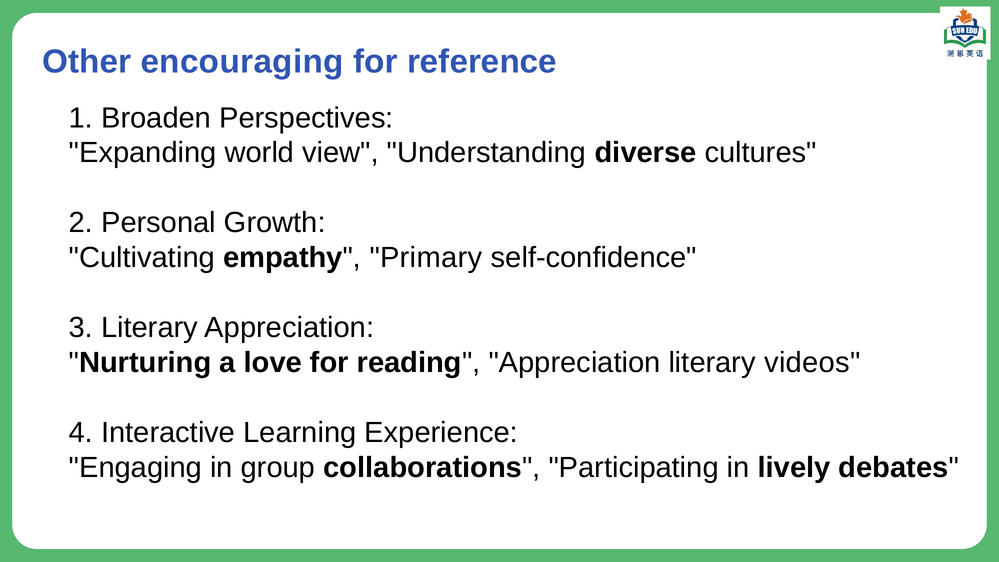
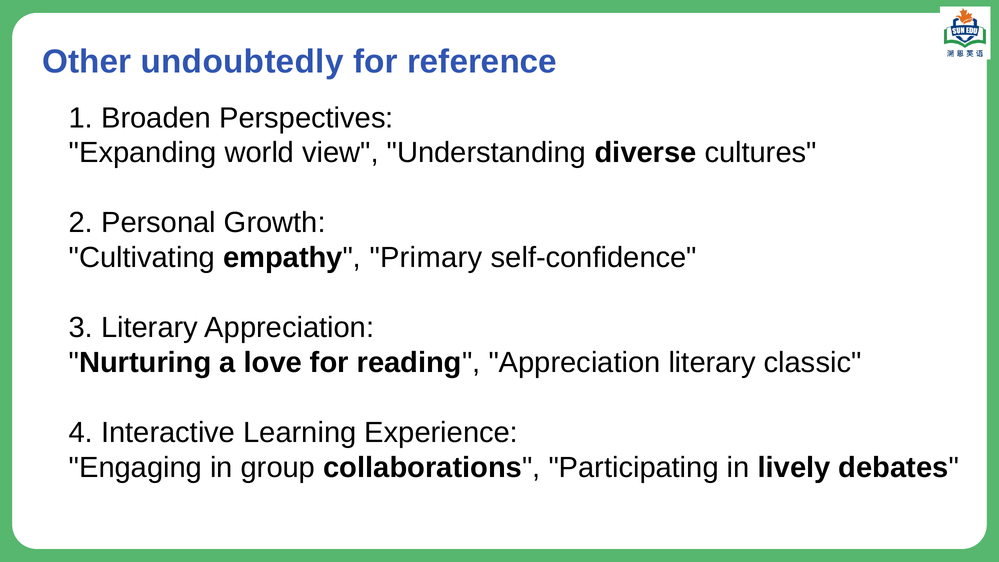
encouraging: encouraging -> undoubtedly (242, 62)
videos: videos -> classic (813, 363)
